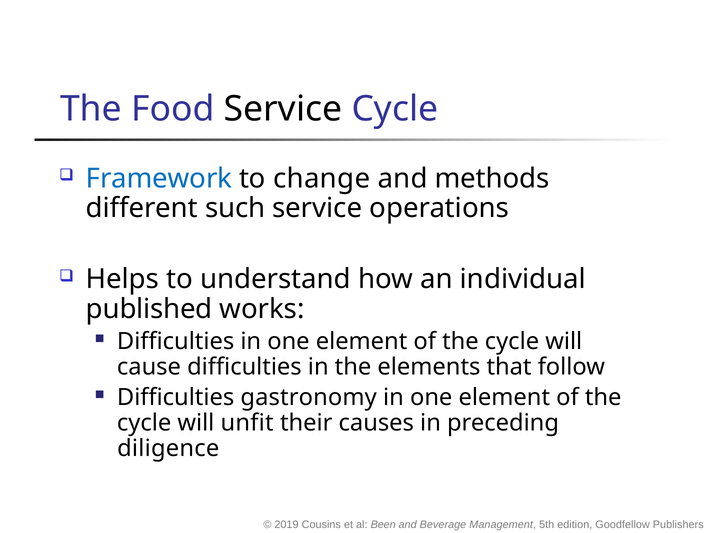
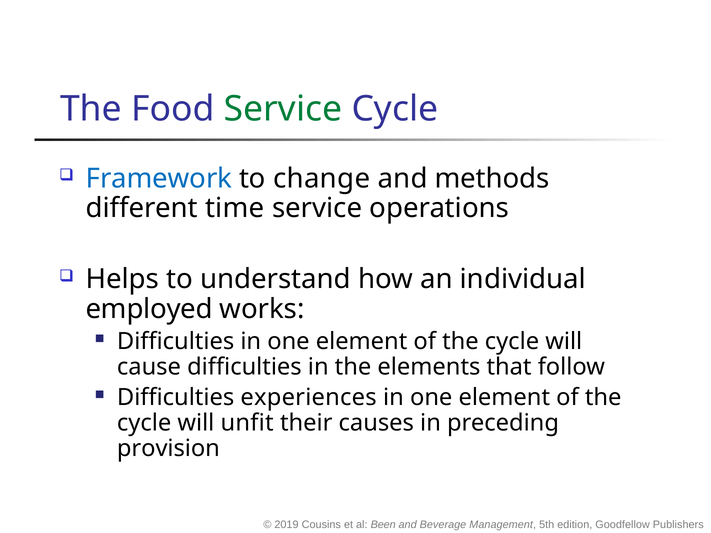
Service colour: black -> green (283, 109)
such: such -> time (235, 208)
published: published -> employed (149, 309)
gastronomy: gastronomy -> experiences (309, 398)
diligence: diligence -> provision (168, 449)
